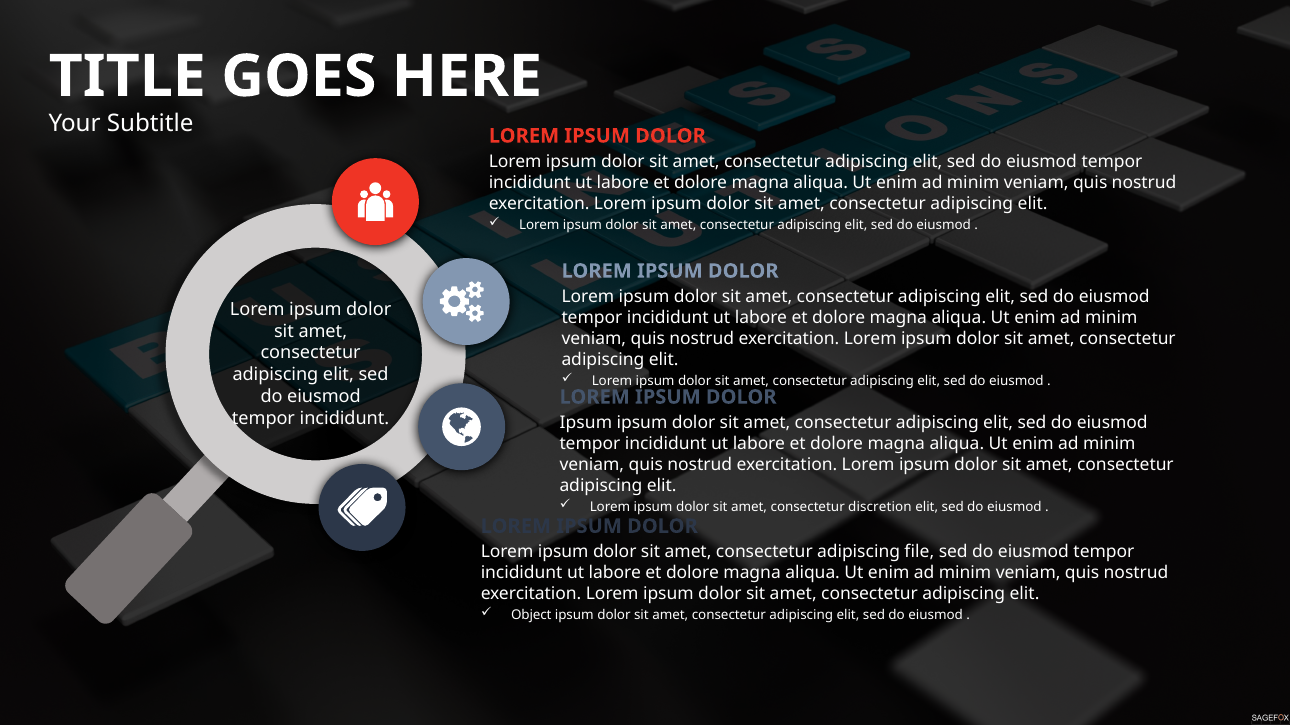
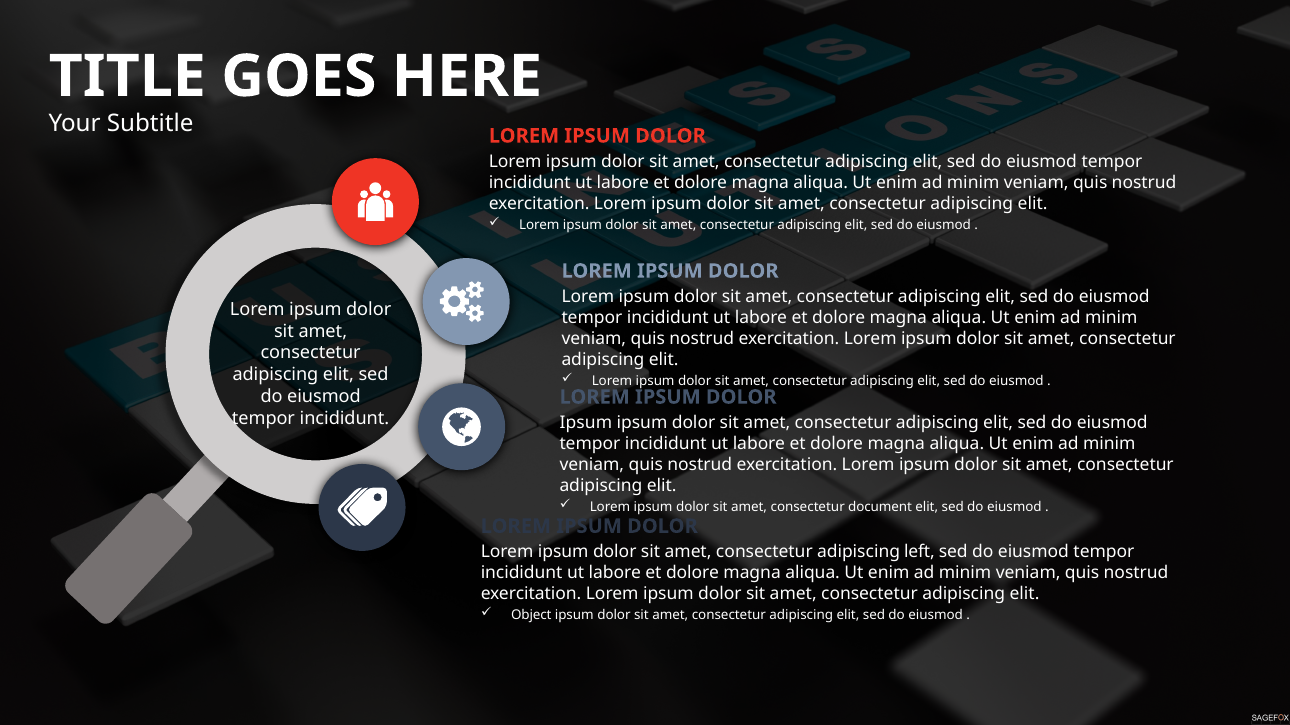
discretion: discretion -> document (880, 507)
file: file -> left (919, 552)
